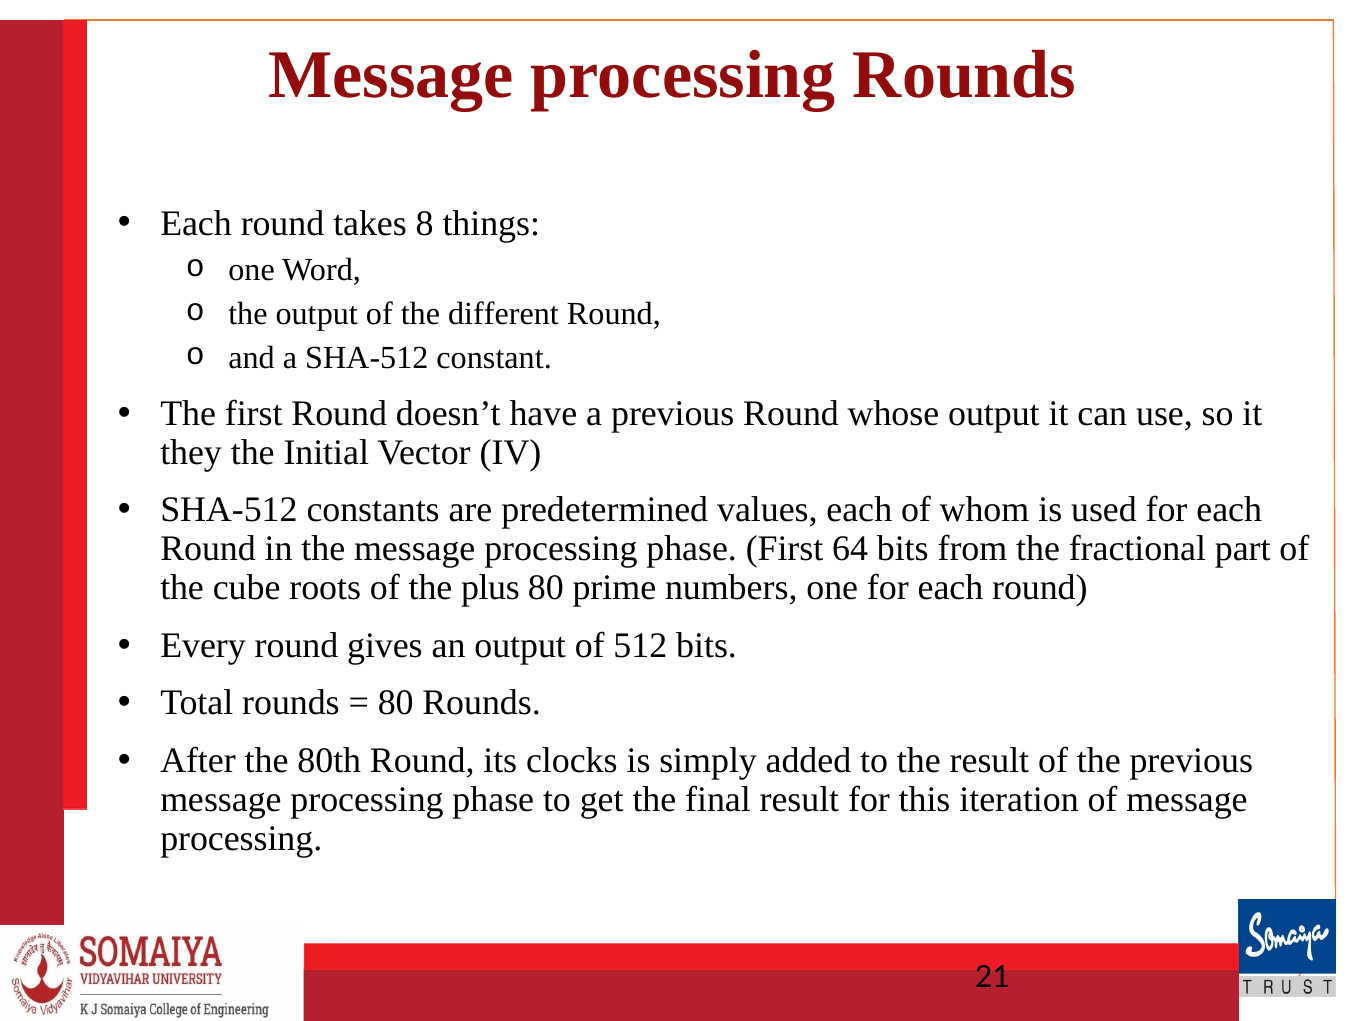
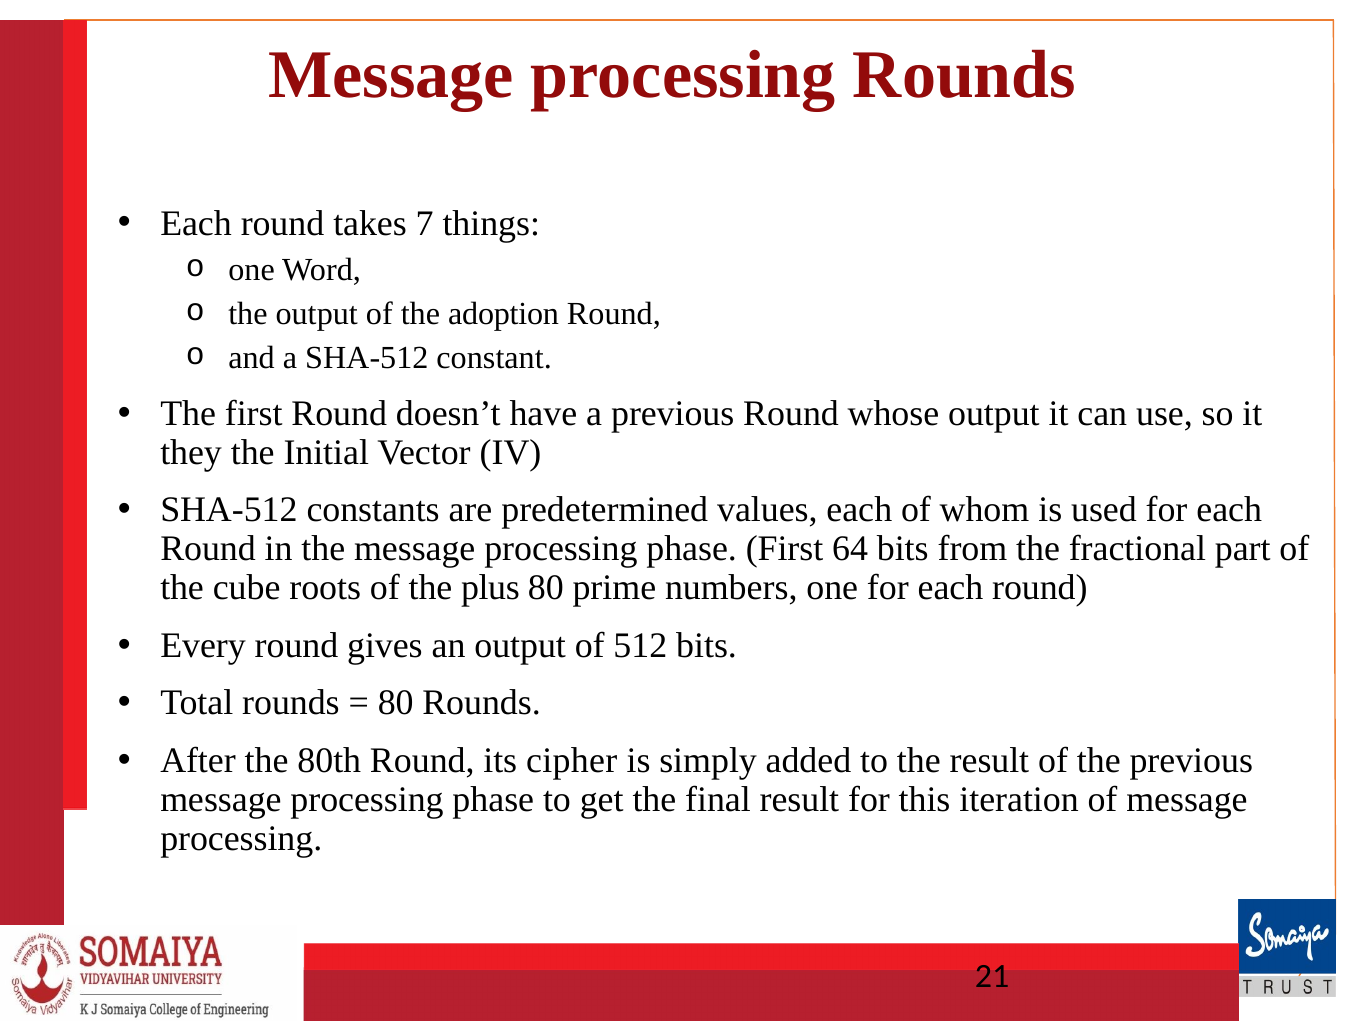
8: 8 -> 7 (425, 223)
different: different -> adoption (504, 314)
clocks: clocks -> cipher (572, 761)
